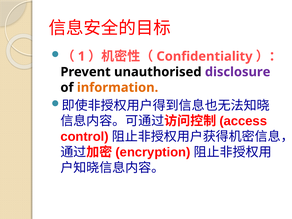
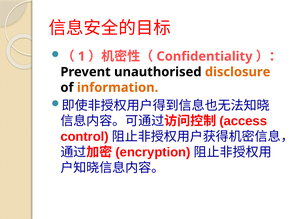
disclosure colour: purple -> orange (238, 72)
